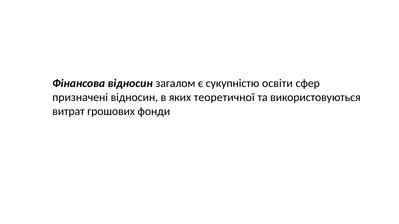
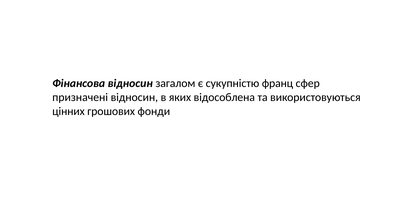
освіти: освіти -> франц (277, 83)
теоретичної: теоретичної -> відособлена (224, 97)
витрат: витрат -> цінних (68, 111)
